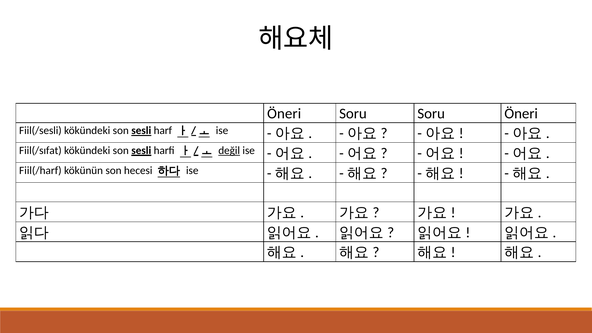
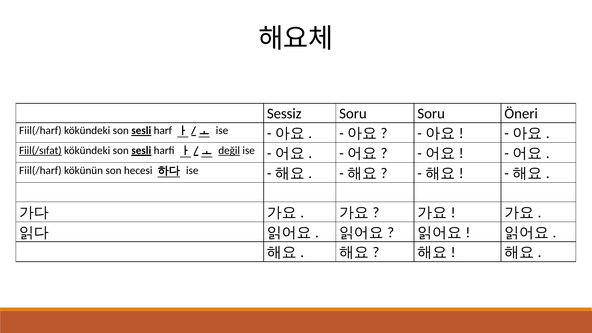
Öneri: Öneri -> Sessiz (284, 114)
Fiil(/sesli: Fiil(/sesli -> Fiil(/harf (40, 131)
Fiil(/sıfat underline: none -> present (40, 151)
